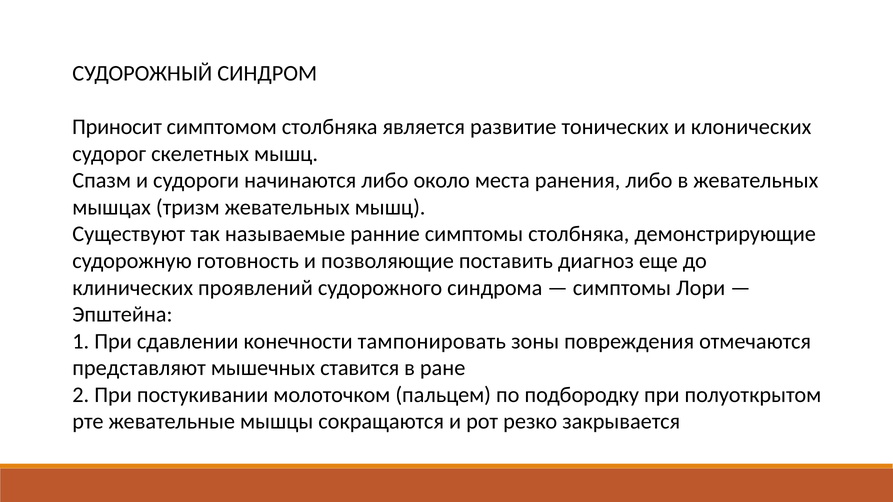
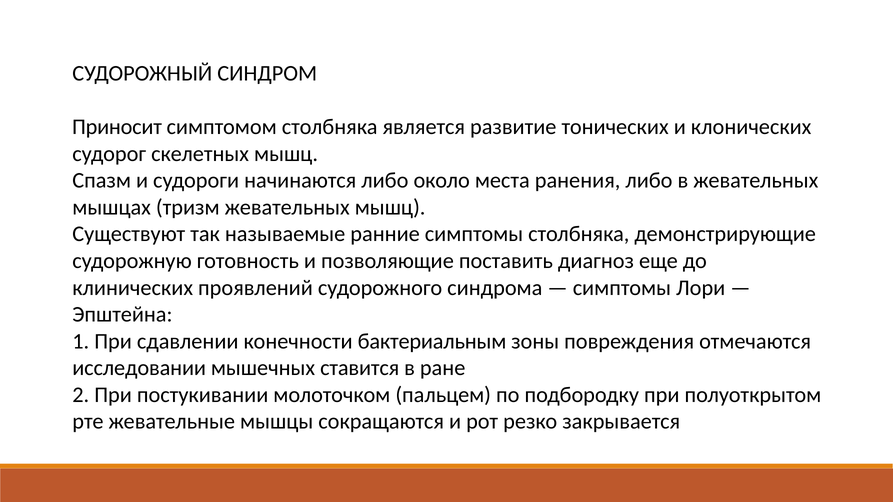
тампонировать: тампонировать -> бактериальным (432, 341)
представляют: представляют -> исследовании (139, 368)
